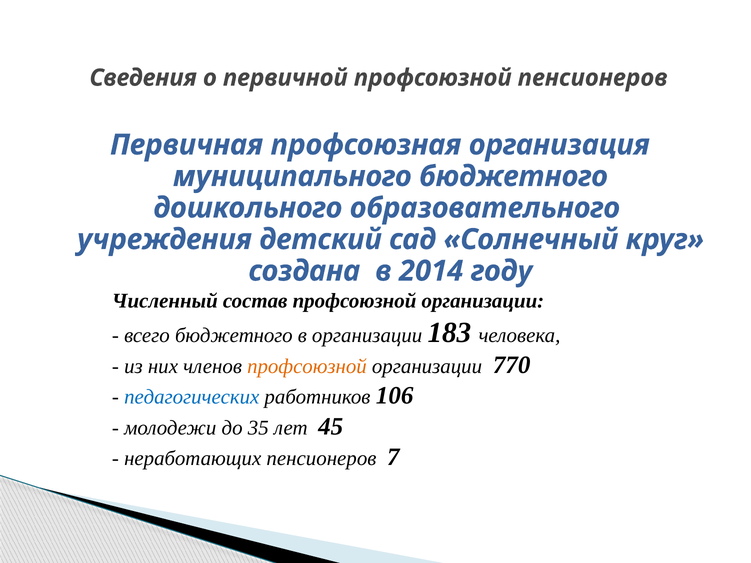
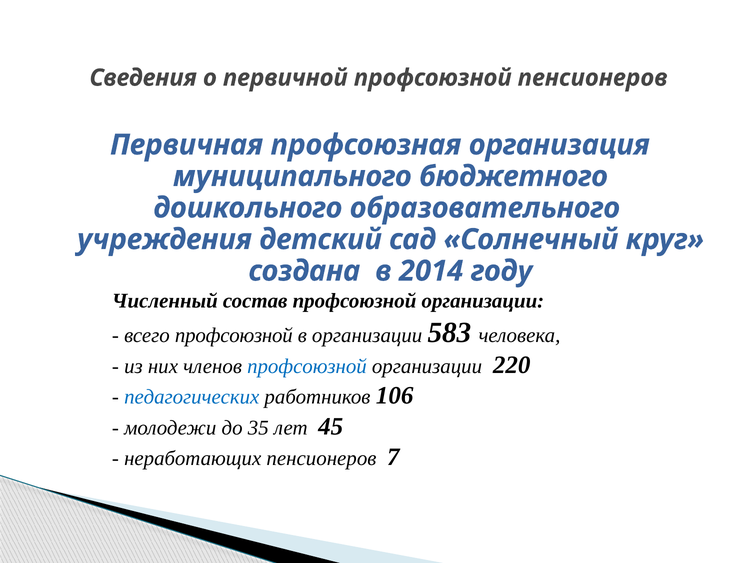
всего бюджетного: бюджетного -> профсоюзной (234, 335)
183: 183 -> 583 (450, 333)
профсоюзной colour: orange -> blue (307, 367)
770: 770 -> 220 (512, 365)
